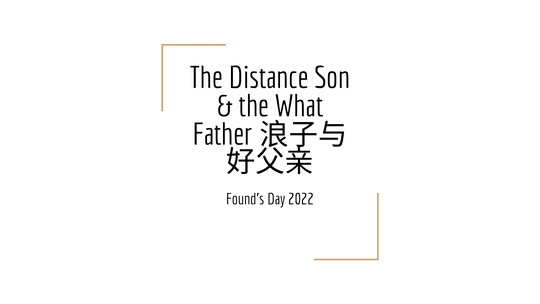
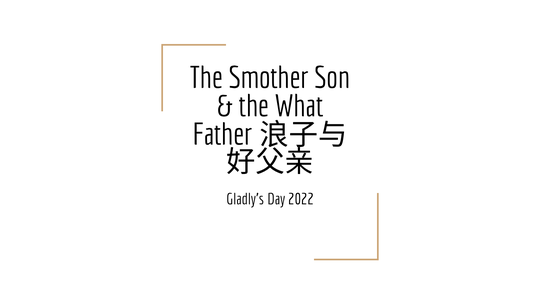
Distance: Distance -> Smother (269, 78)
Found’s: Found’s -> Gladly’s (245, 199)
